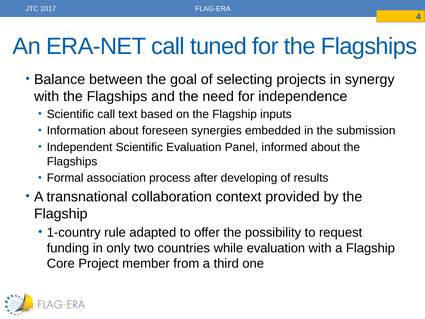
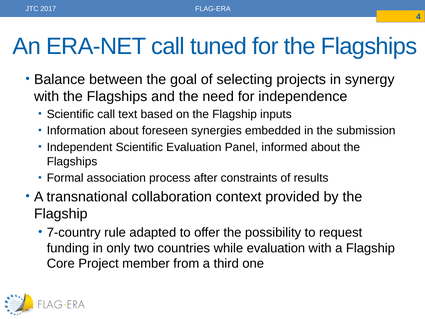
developing: developing -> constraints (249, 178)
1-country: 1-country -> 7-country (74, 232)
